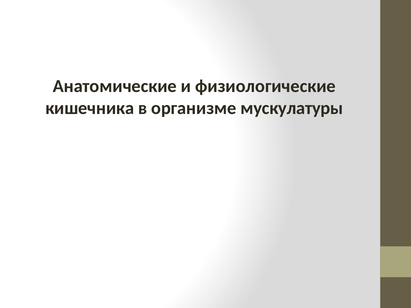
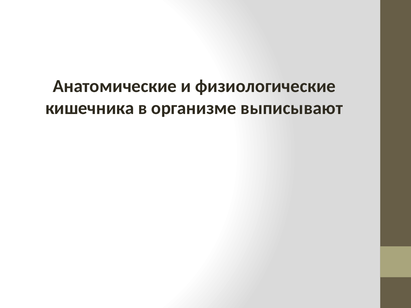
мускулатуры: мускулатуры -> выписывают (292, 108)
